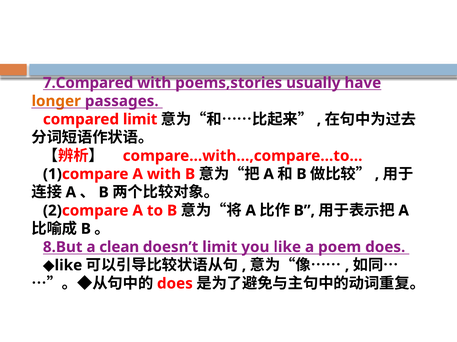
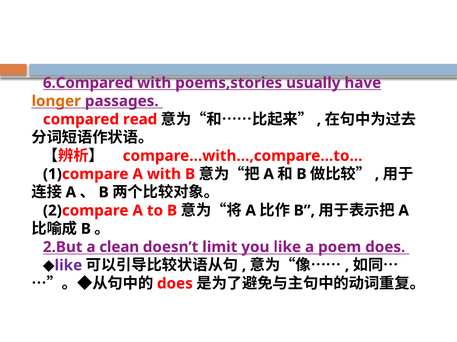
7.Compared: 7.Compared -> 6.Compared (88, 83)
compared limit: limit -> read (140, 120)
8.But: 8.But -> 2.But (63, 248)
like colour: black -> purple (68, 266)
